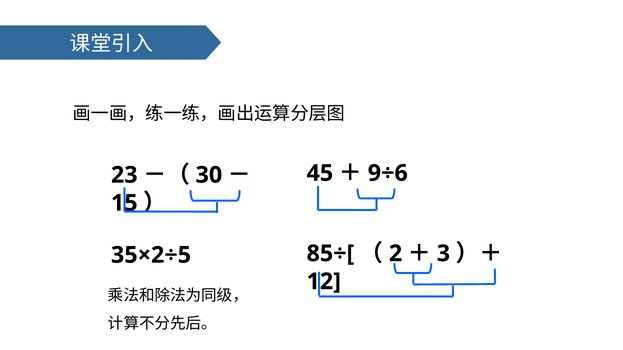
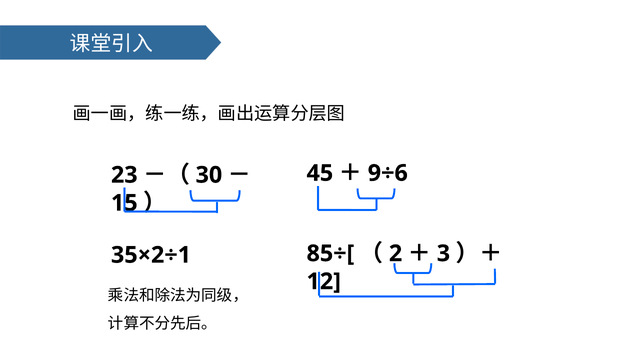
35×2÷5: 35×2÷5 -> 35×2÷1 (151, 255)
